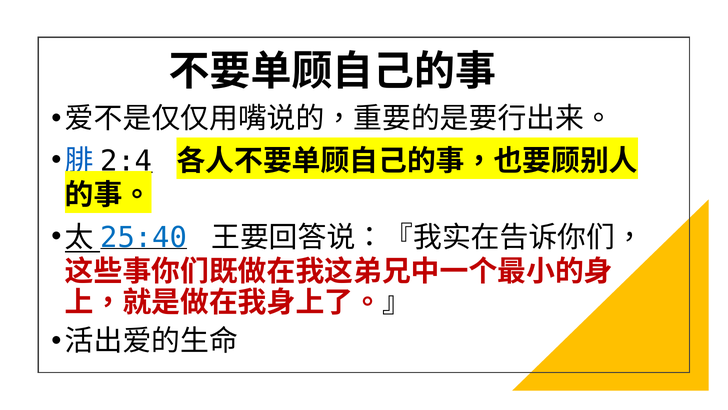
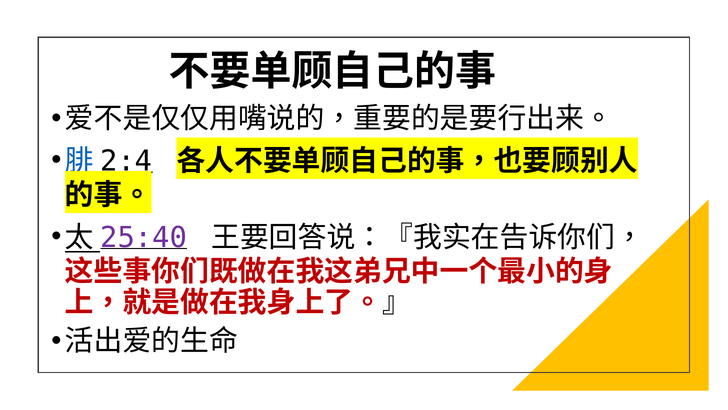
25:40 colour: blue -> purple (144, 238)
